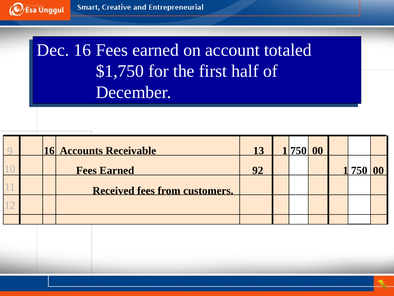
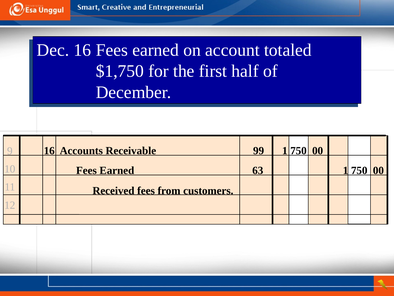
13: 13 -> 99 (259, 150)
92: 92 -> 63 (258, 170)
